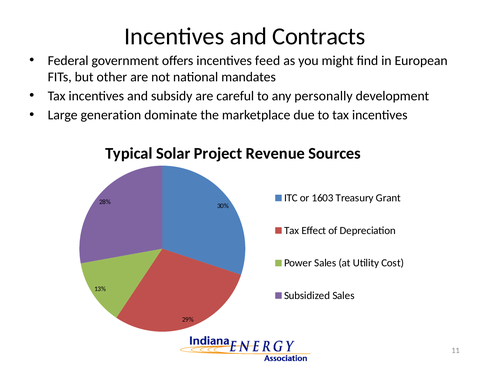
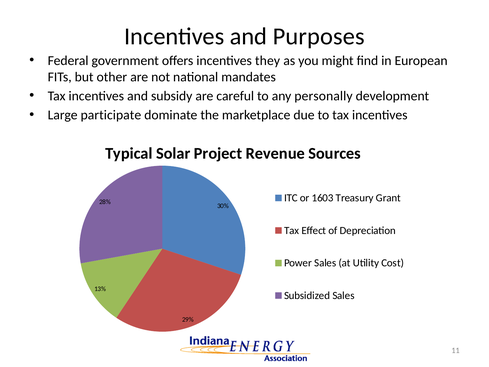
Contracts: Contracts -> Purposes (319, 36)
feed: feed -> they (268, 60)
generation: generation -> participate (111, 115)
